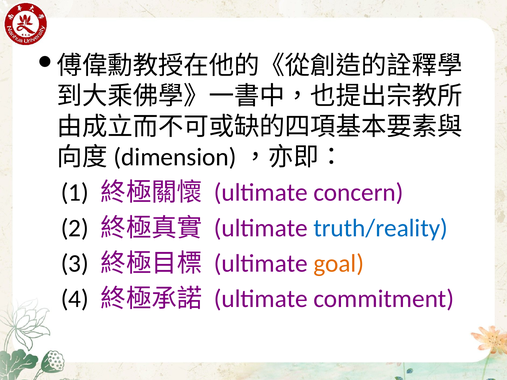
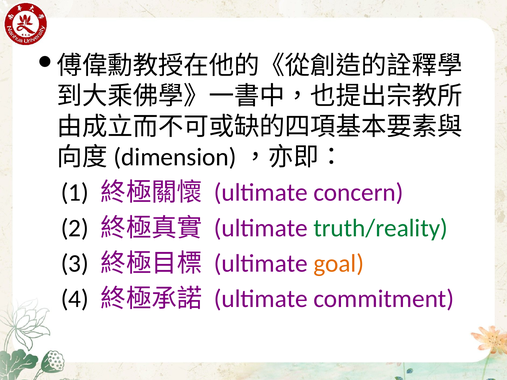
truth/reality colour: blue -> green (381, 228)
